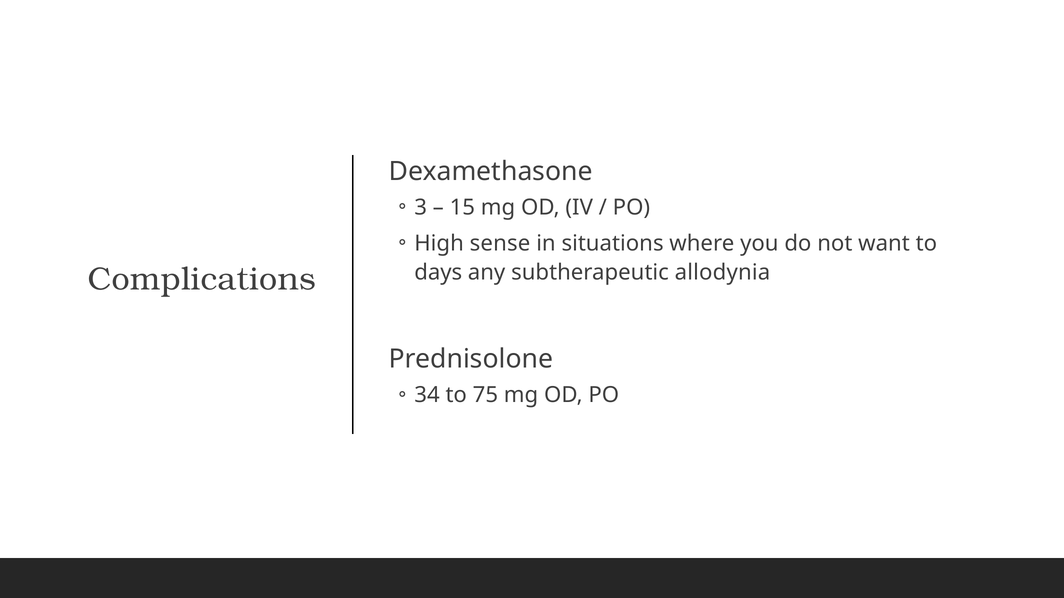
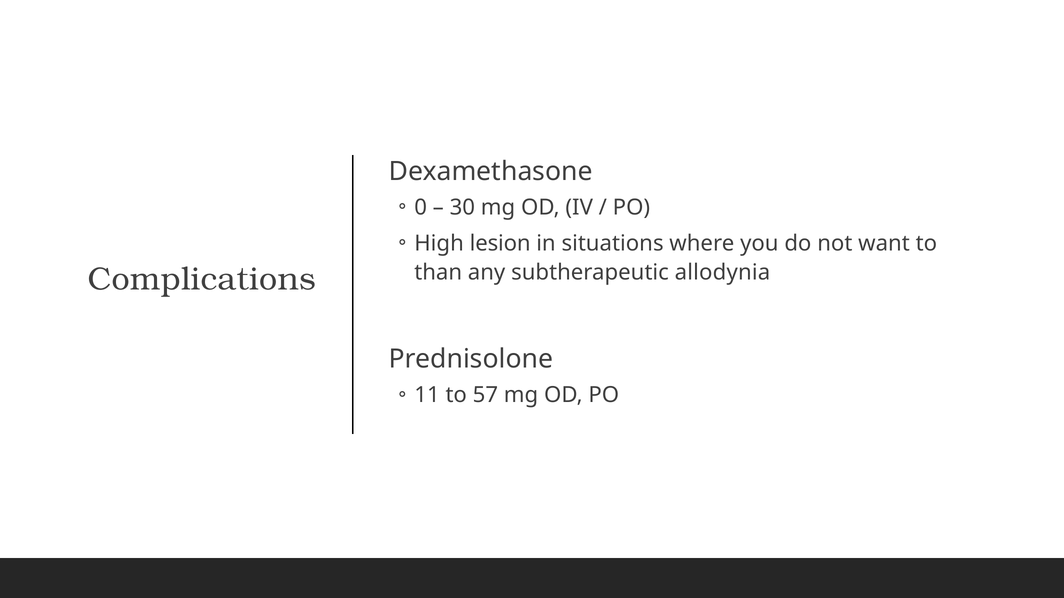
3: 3 -> 0 (421, 208)
15: 15 -> 30 (462, 208)
sense: sense -> lesion (500, 244)
days: days -> than (438, 273)
34: 34 -> 11 (427, 395)
75: 75 -> 57 (485, 395)
